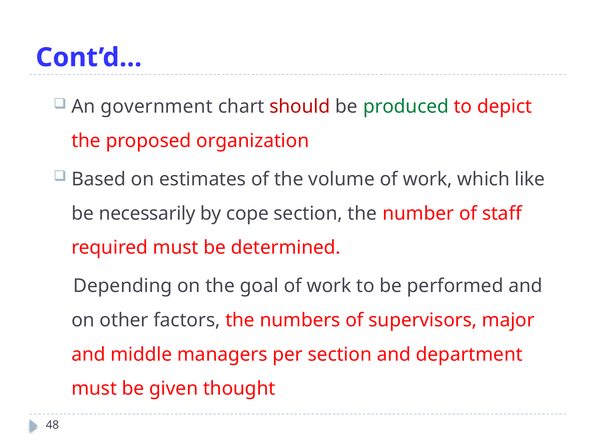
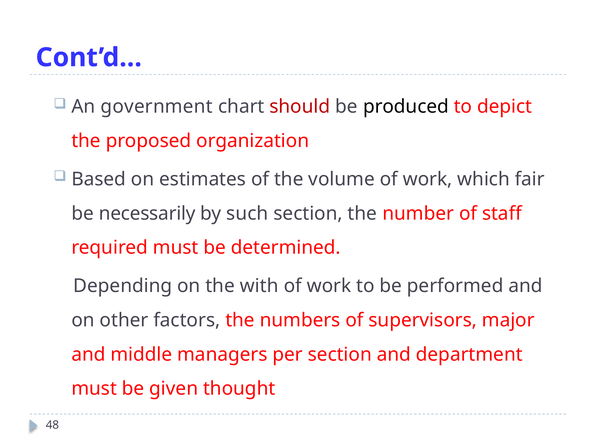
produced colour: green -> black (406, 107)
like: like -> fair (530, 179)
cope: cope -> such (247, 213)
goal: goal -> with (259, 286)
